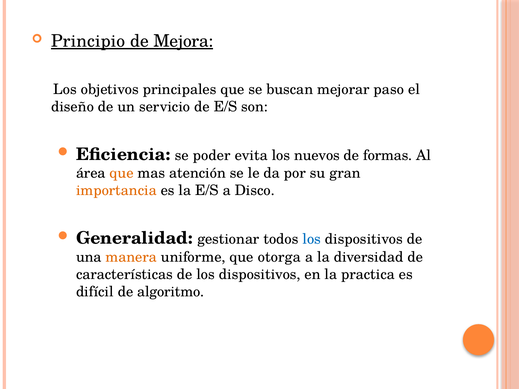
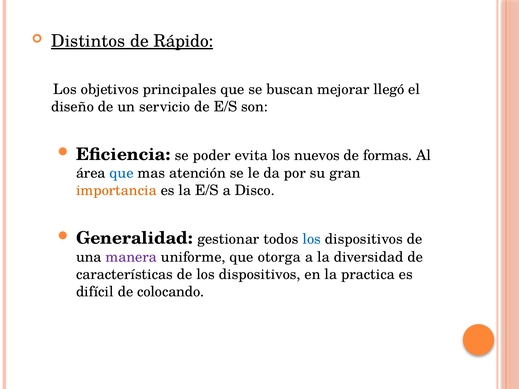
Principio: Principio -> Distintos (88, 41)
Mejora: Mejora -> Rápido (183, 41)
paso: paso -> llegó (389, 89)
que colour: orange -> blue (122, 173)
manera colour: orange -> purple (131, 257)
algoritmo: algoritmo -> colocando (171, 292)
